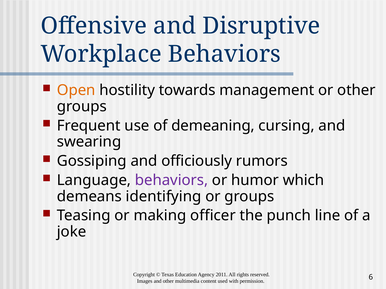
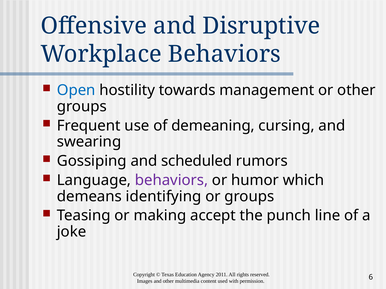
Open colour: orange -> blue (76, 90)
officiously: officiously -> scheduled (197, 161)
officer: officer -> accept (213, 216)
